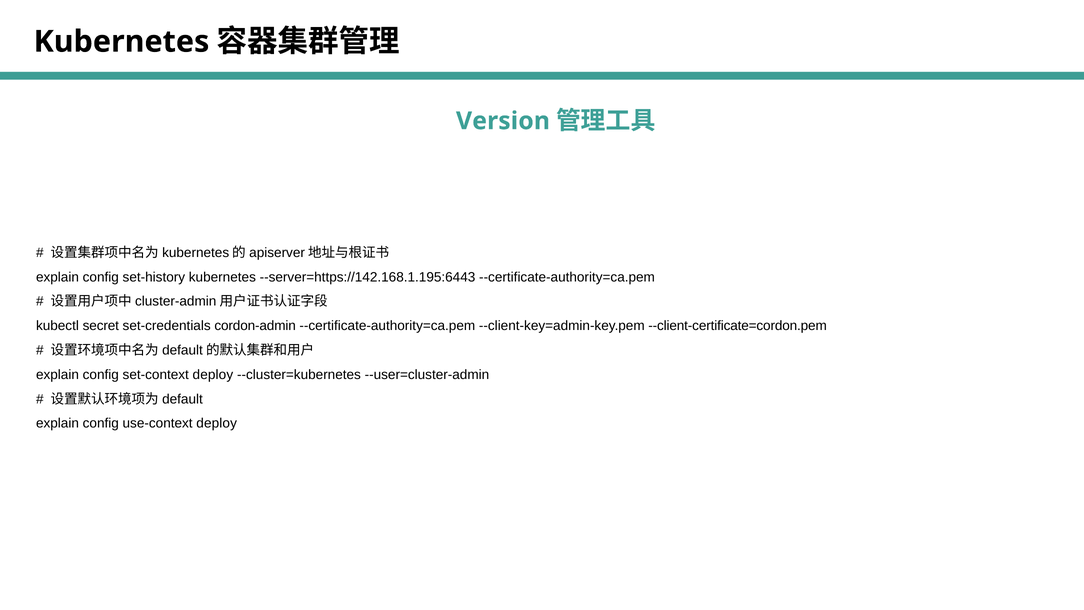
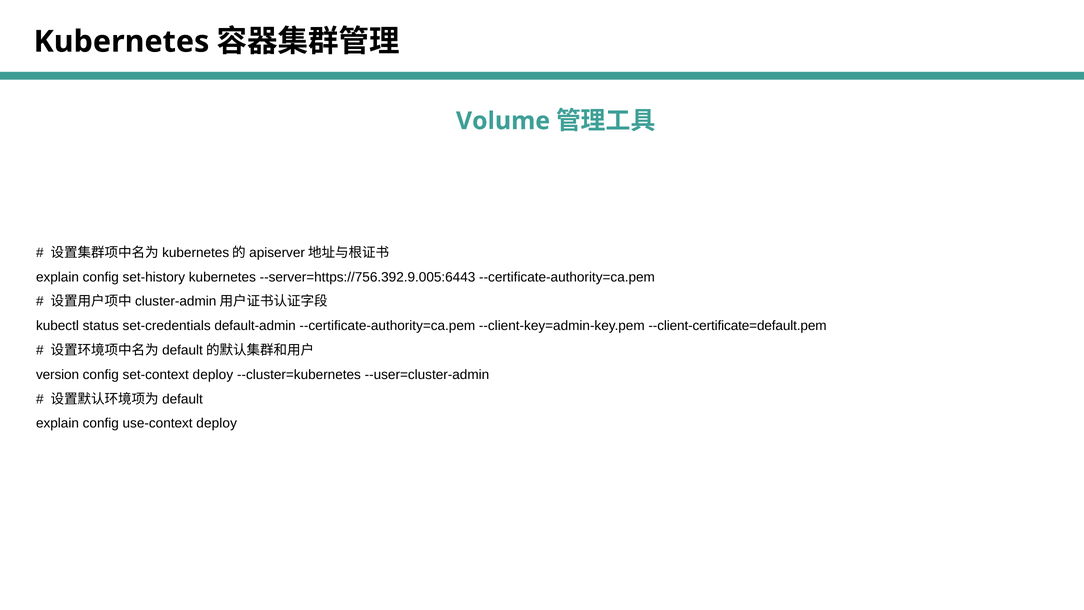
Version: Version -> Volume (503, 121)
--server=https://142.168.1.195:6443: --server=https://142.168.1.195:6443 -> --server=https://756.392.9.005:6443 (367, 277)
secret: secret -> status (101, 326)
cordon-admin: cordon-admin -> default-admin (255, 326)
--client-certificate=cordon.pem: --client-certificate=cordon.pem -> --client-certificate=default.pem (738, 326)
explain: explain -> version (58, 375)
